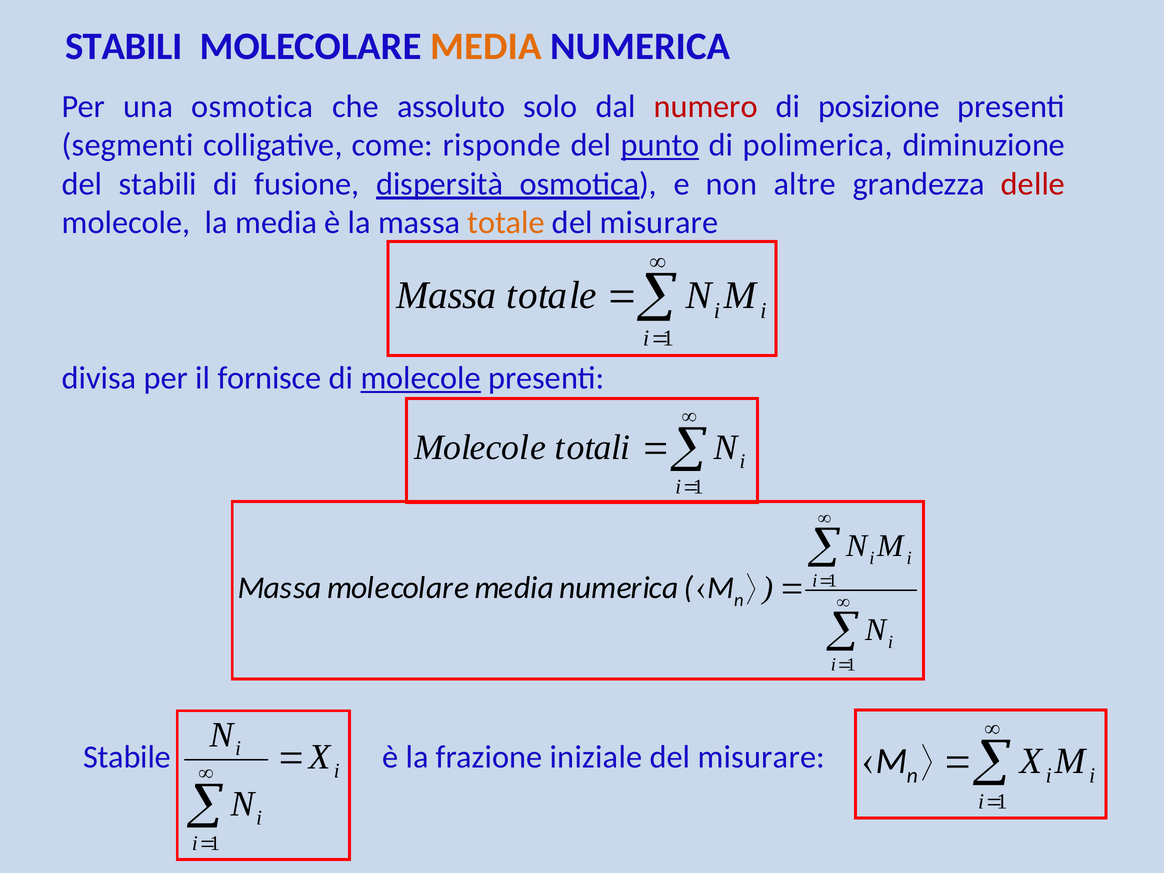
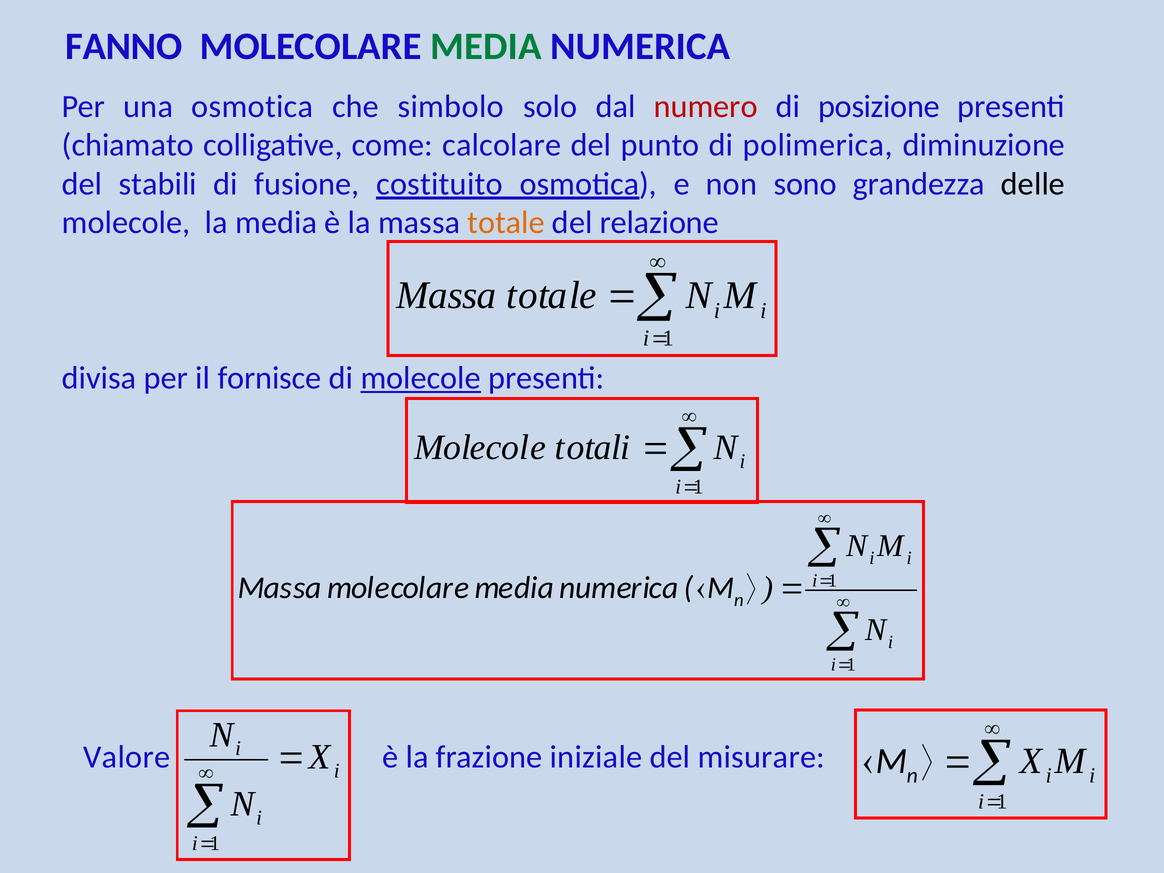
STABILI: STABILI -> FANNO (124, 47)
MEDIA colour: orange -> green (486, 47)
assoluto: assoluto -> simbolo (451, 106)
segmenti: segmenti -> chiamato (128, 145)
risponde: risponde -> calcolare (502, 145)
punto underline: present -> none (660, 145)
dispersità: dispersità -> costituito (440, 184)
altre: altre -> sono (805, 184)
delle colour: red -> black (1033, 184)
misurare: misurare -> relazione (659, 223)
Stabile: Stabile -> Valore (127, 757)
